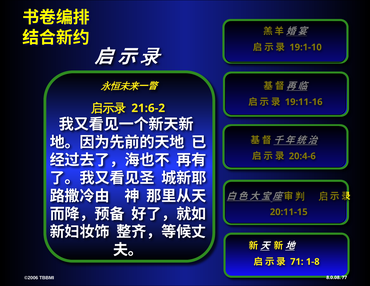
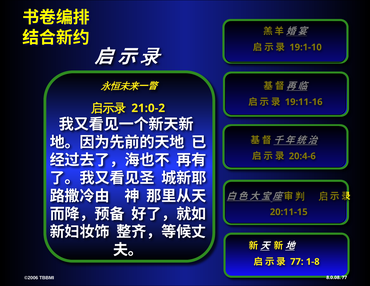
21:6-2: 21:6-2 -> 21:0-2 (148, 108)
71: 71 -> 77 (297, 262)
